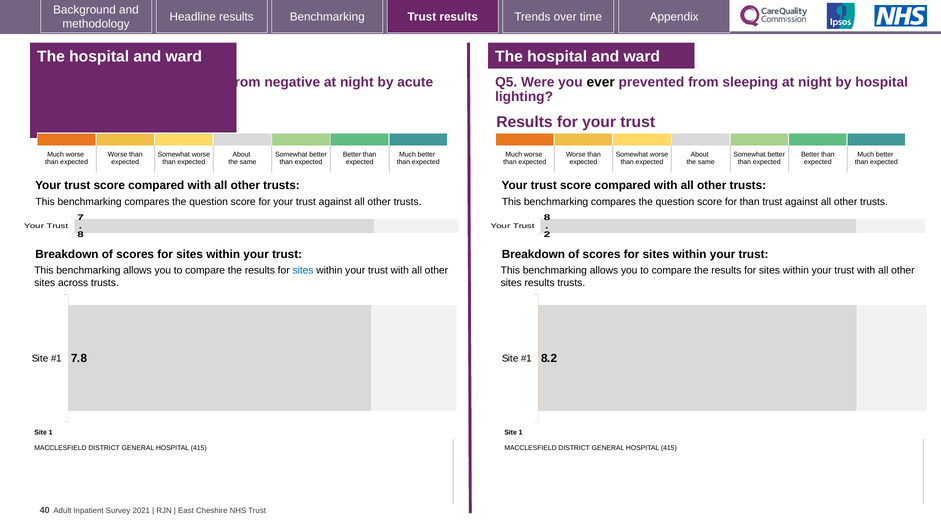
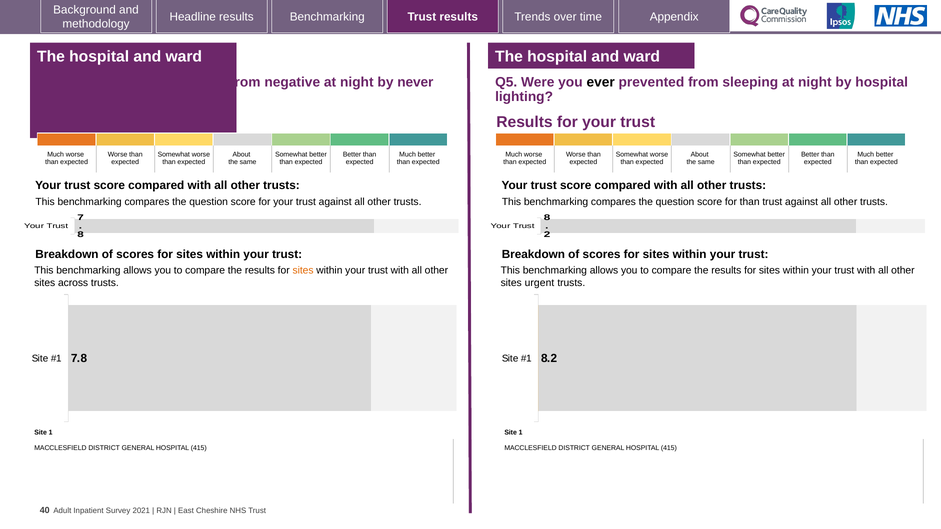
acute: acute -> never (415, 82)
sites colour: blue -> orange (303, 271)
sites results: results -> urgent (539, 283)
